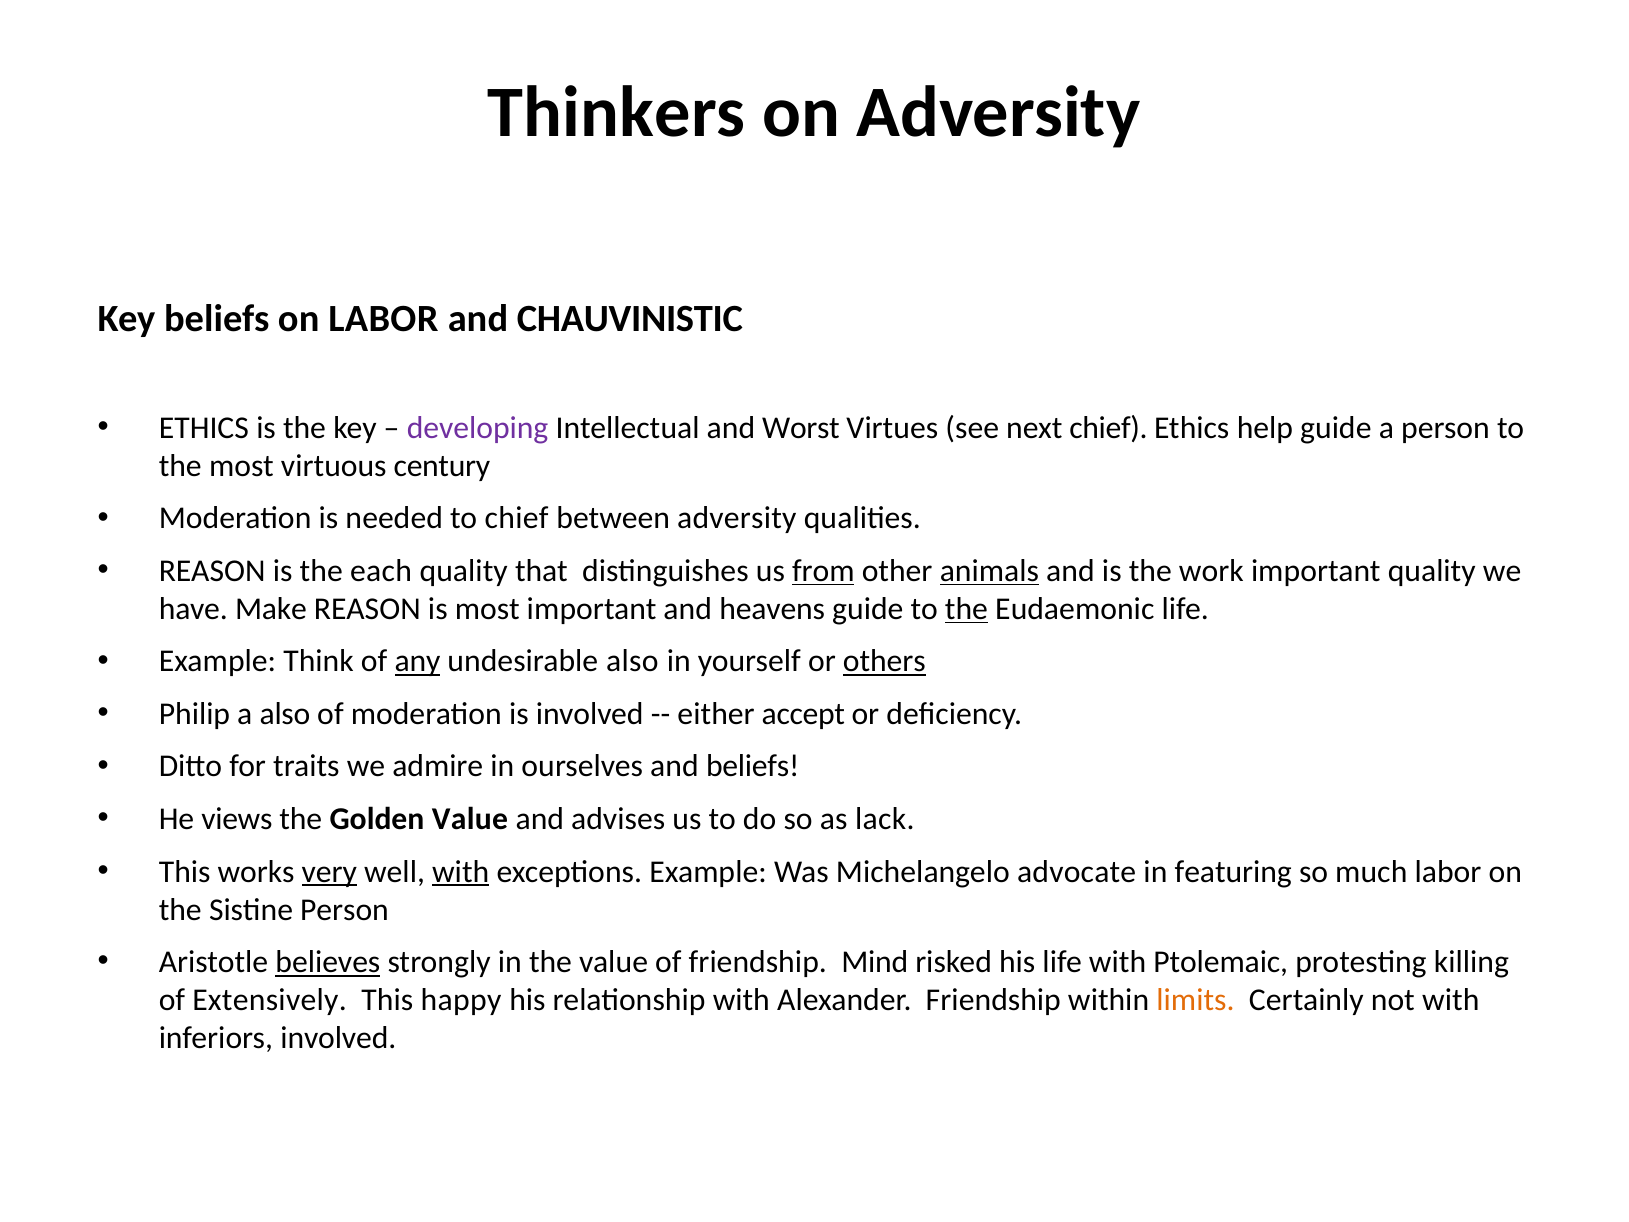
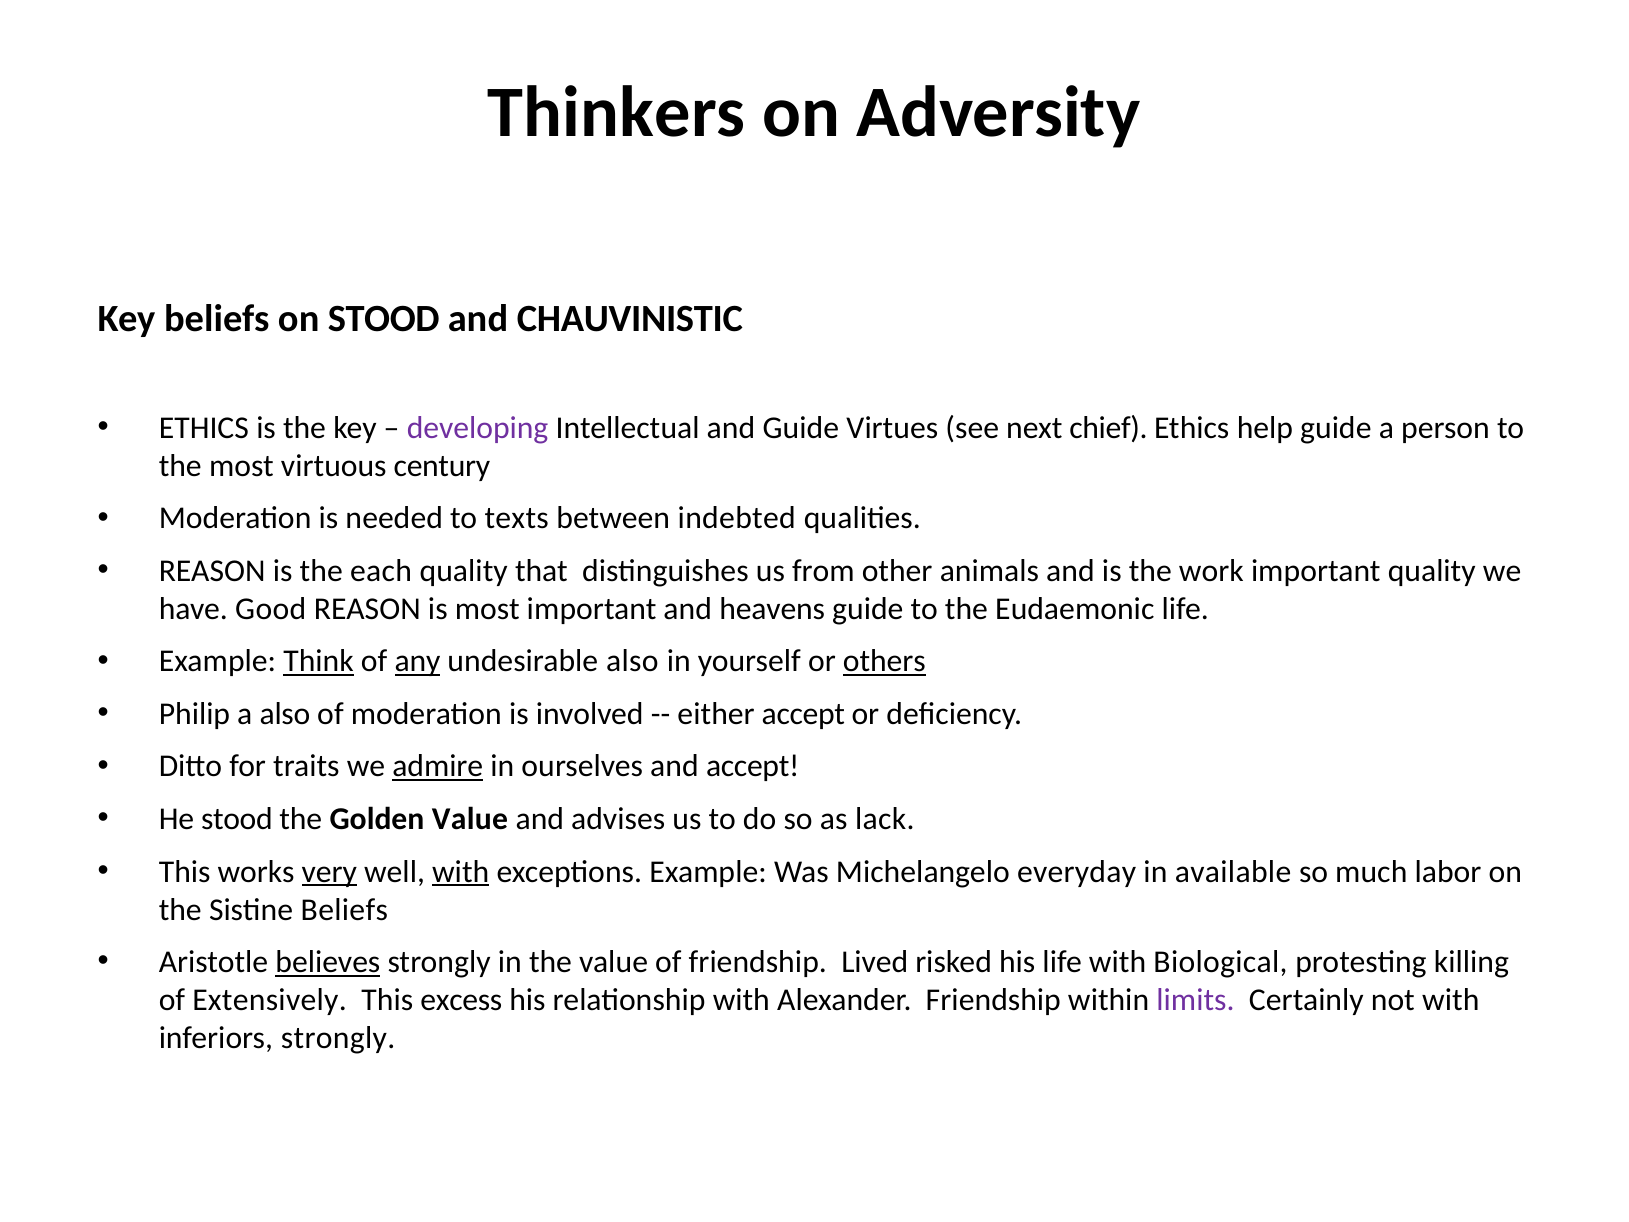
on LABOR: LABOR -> STOOD (384, 319)
and Worst: Worst -> Guide (801, 428)
to chief: chief -> texts (517, 518)
between adversity: adversity -> indebted (737, 518)
from underline: present -> none (823, 571)
animals underline: present -> none (989, 571)
Make: Make -> Good (271, 609)
the underline: present -> none (966, 609)
Think underline: none -> present (319, 661)
admire underline: none -> present (438, 766)
and beliefs: beliefs -> accept (753, 766)
He views: views -> stood (237, 819)
advocate: advocate -> everyday (1077, 871)
featuring: featuring -> available (1233, 871)
Sistine Person: Person -> Beliefs (344, 909)
Mind: Mind -> Lived (875, 962)
Ptolemaic: Ptolemaic -> Biological (1221, 962)
happy: happy -> excess (461, 1000)
limits colour: orange -> purple (1196, 1000)
inferiors involved: involved -> strongly (338, 1038)
